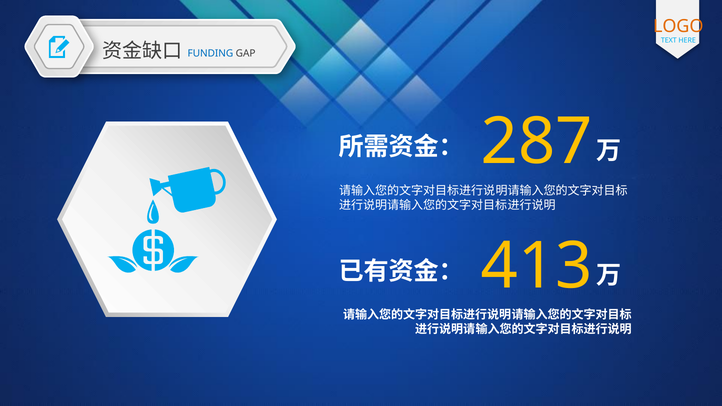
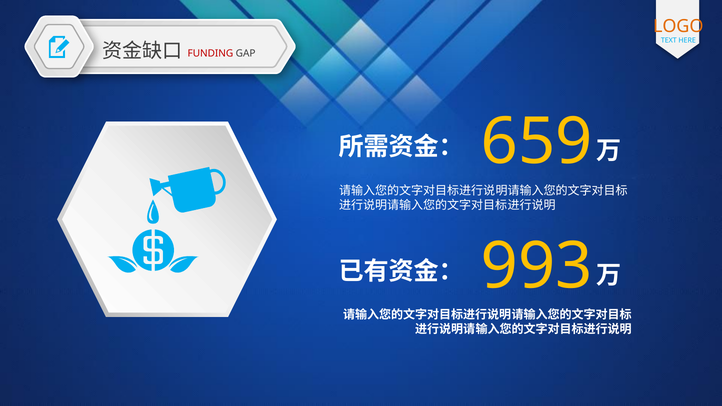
FUNDING colour: blue -> red (210, 54)
287: 287 -> 659 (537, 142)
413: 413 -> 993 (537, 266)
